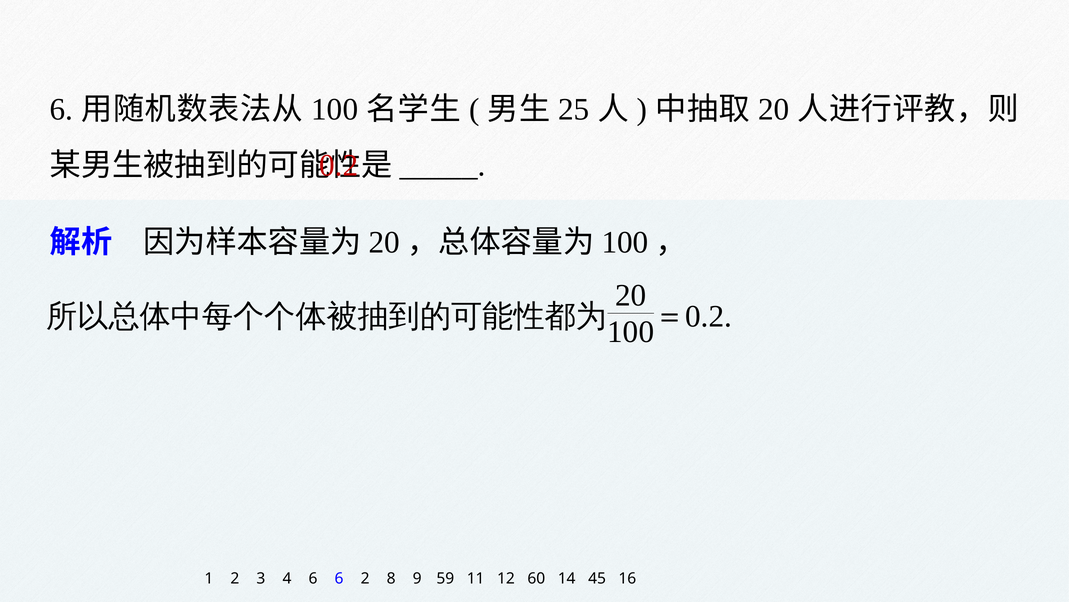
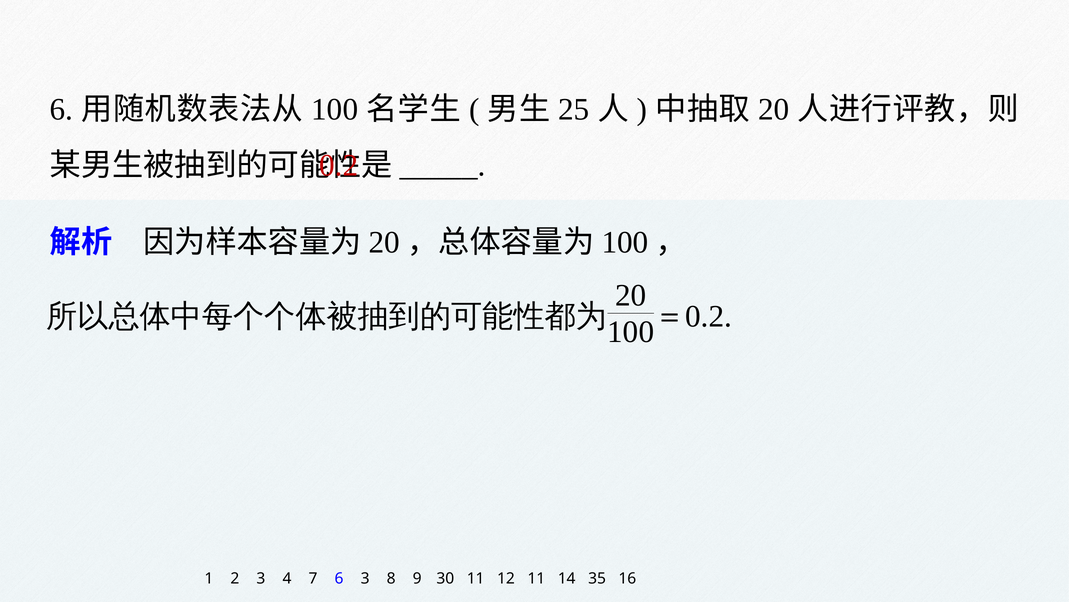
4 6: 6 -> 7 (313, 578)
6 2: 2 -> 3 (365, 578)
59: 59 -> 30 (445, 578)
12 60: 60 -> 11 (536, 578)
45: 45 -> 35 (597, 578)
